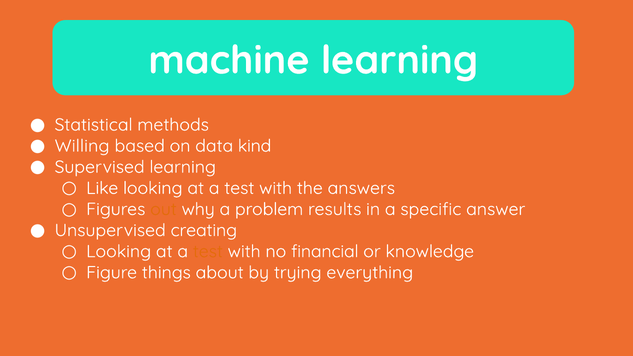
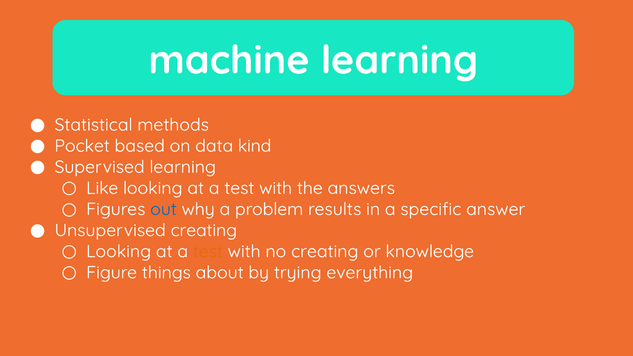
Willing: Willing -> Pocket (82, 146)
out colour: orange -> blue (163, 209)
no financial: financial -> creating (325, 251)
